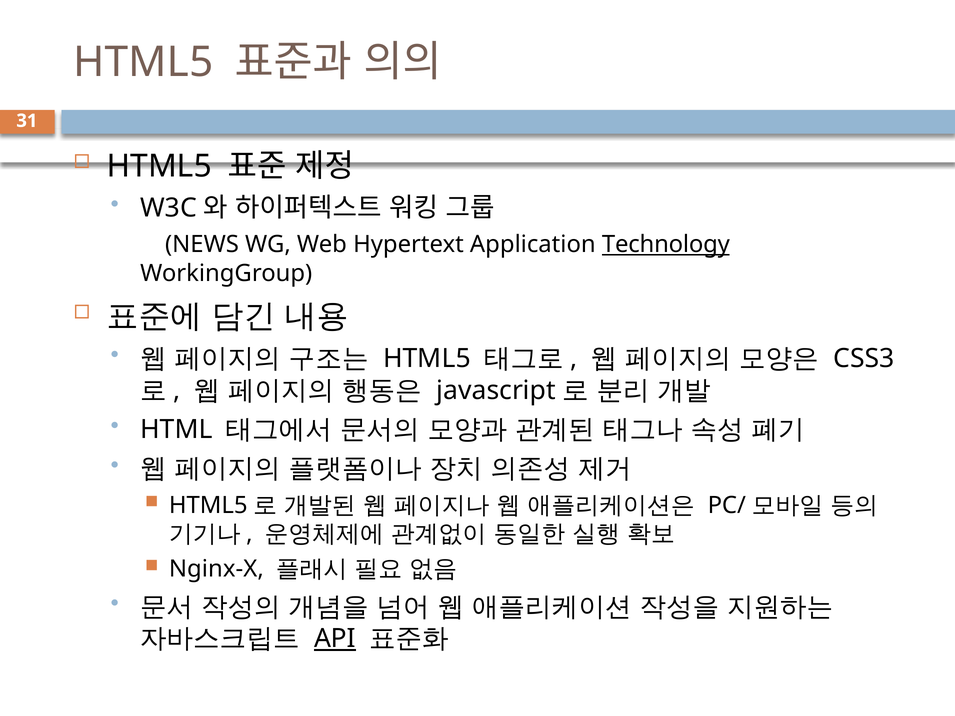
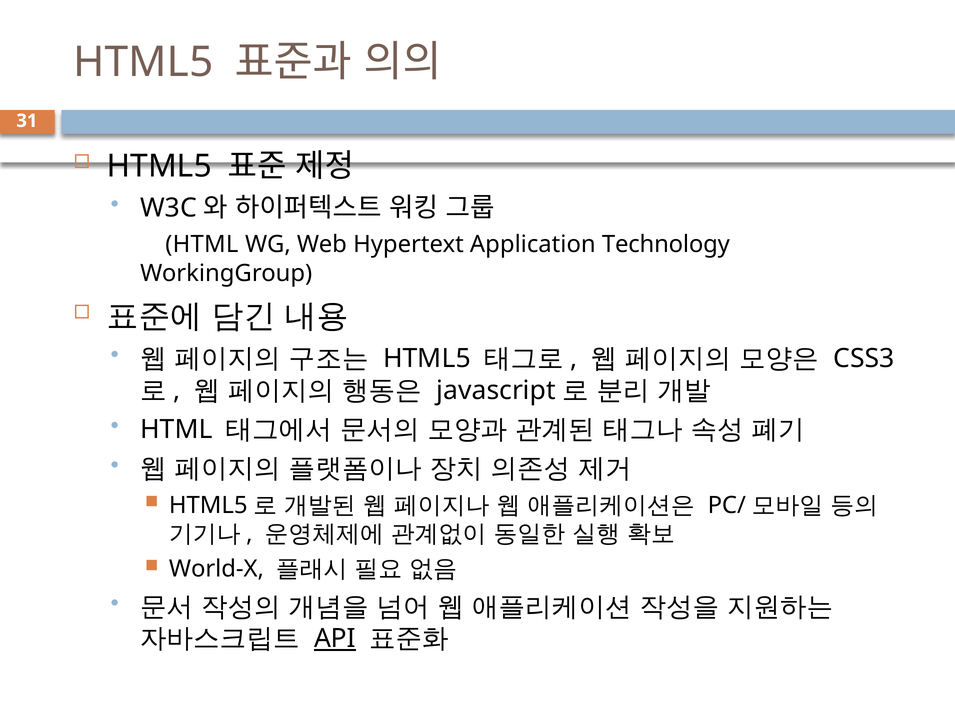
NEWS: NEWS -> HTML (202, 245)
Technology underline: present -> none (666, 245)
Nginx-X: Nginx-X -> World-X (216, 569)
